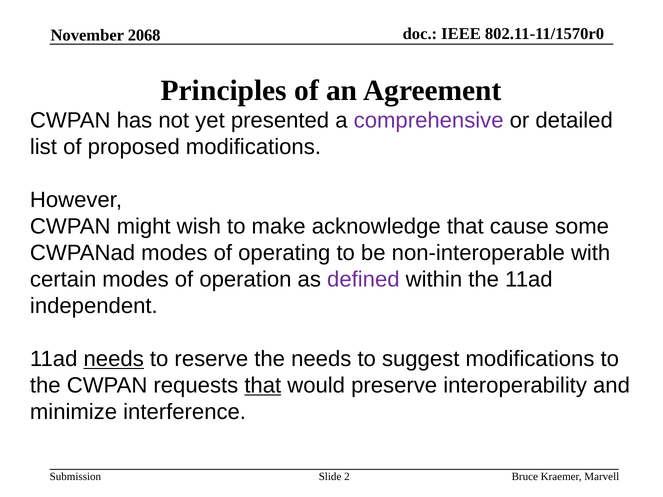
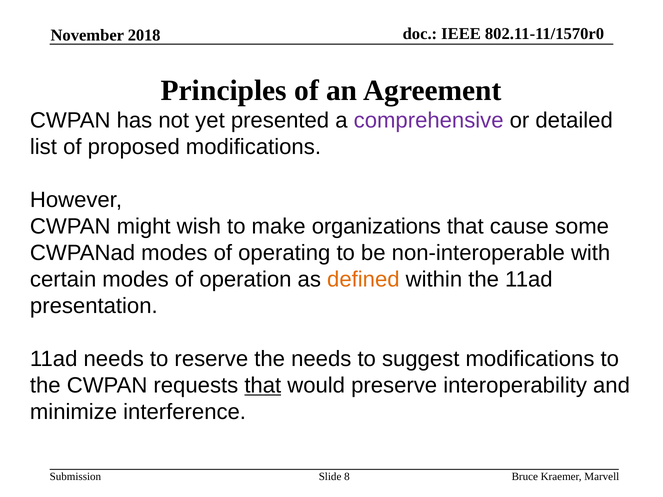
2068: 2068 -> 2018 (144, 35)
acknowledge: acknowledge -> organizations (376, 227)
defined colour: purple -> orange (363, 280)
independent: independent -> presentation (94, 306)
needs underline: present -> none (114, 359)
2: 2 -> 8 (347, 477)
